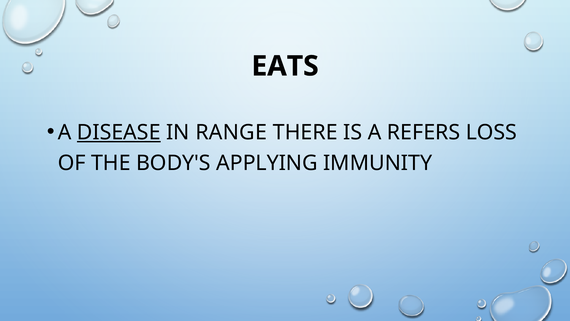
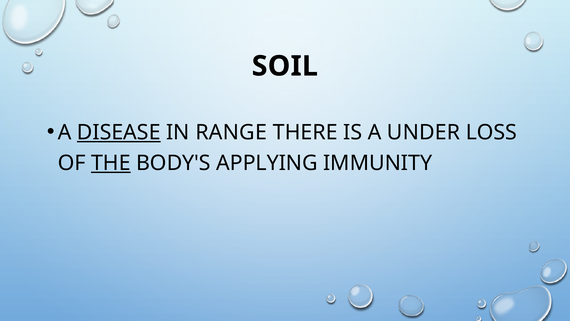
EATS: EATS -> SOIL (285, 66)
REFERS: REFERS -> UNDER (424, 132)
THE underline: none -> present (111, 163)
